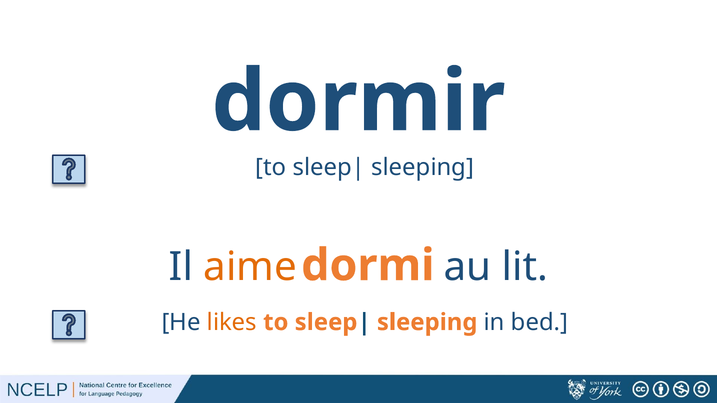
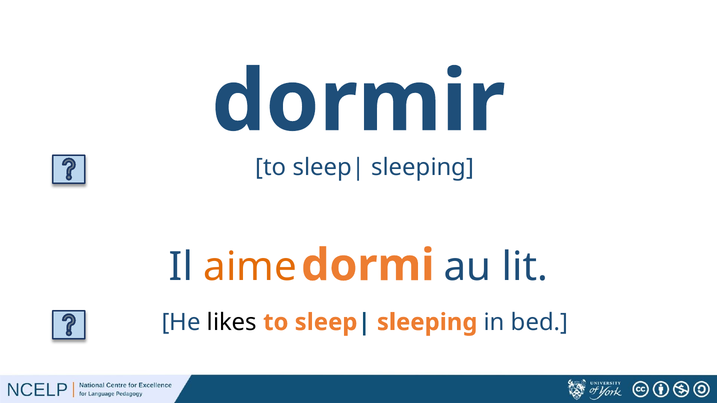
likes colour: orange -> black (232, 322)
